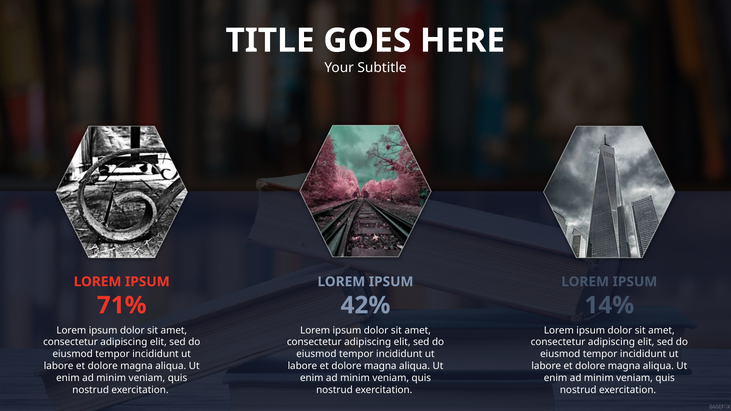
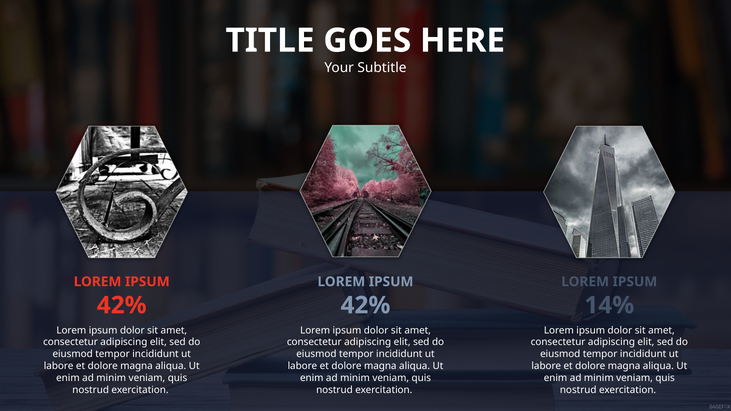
71%: 71% -> 42% (122, 305)
